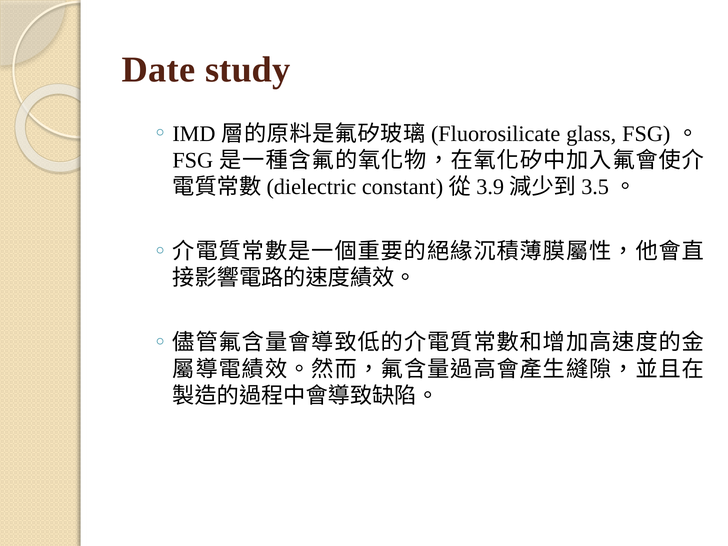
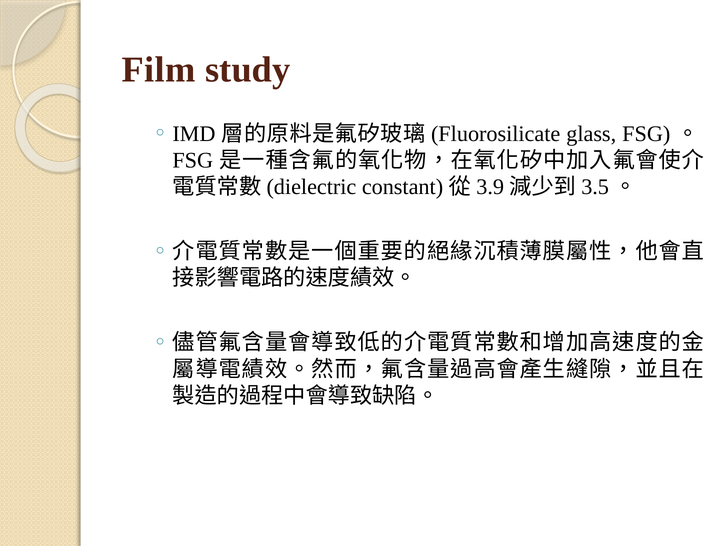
Date: Date -> Film (159, 70)
